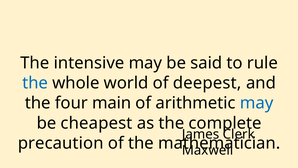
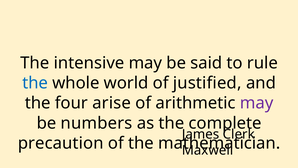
deepest: deepest -> justified (207, 83)
main: main -> arise (112, 103)
may colour: blue -> purple (257, 103)
cheapest: cheapest -> numbers (96, 123)
